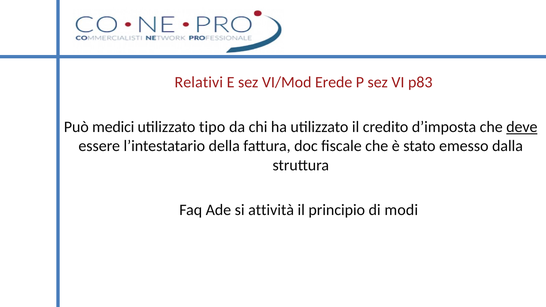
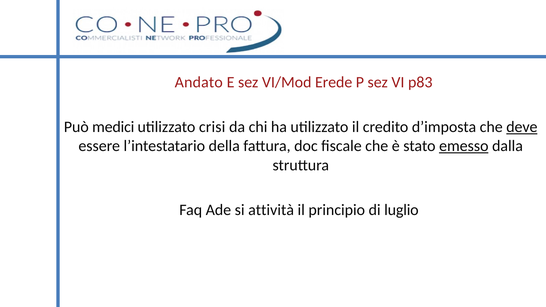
Relativi: Relativi -> Andato (199, 82)
tipo: tipo -> crisi (212, 127)
emesso underline: none -> present (464, 146)
modi: modi -> luglio (401, 210)
